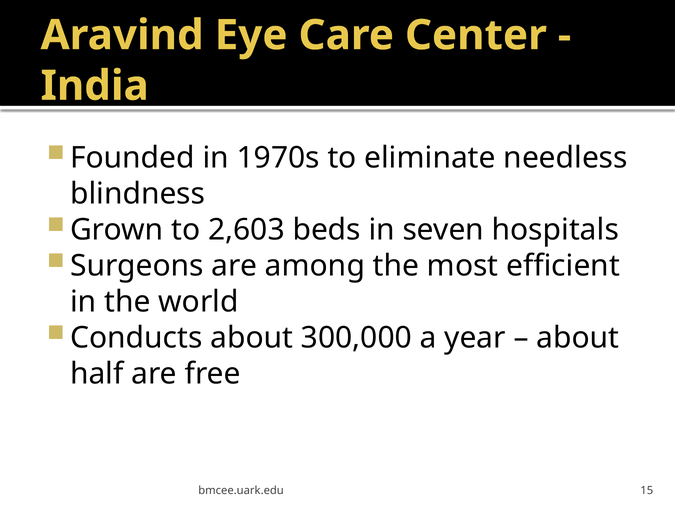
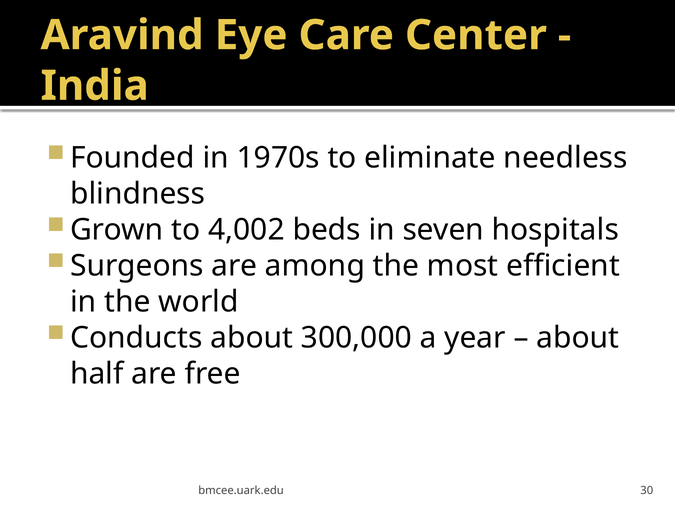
2,603: 2,603 -> 4,002 (246, 230)
15: 15 -> 30 (647, 491)
